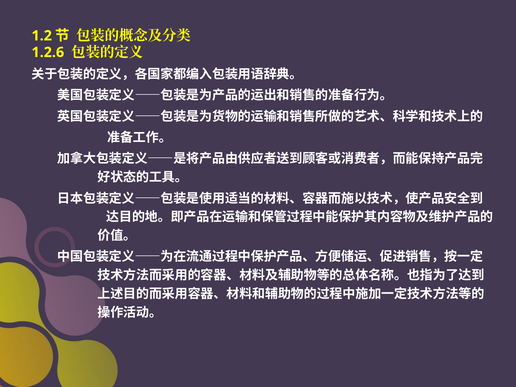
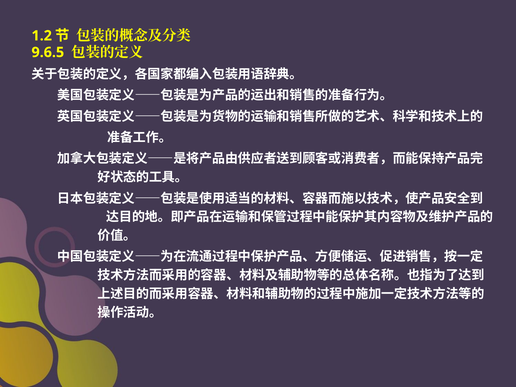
1.2.6: 1.2.6 -> 9.6.5 (48, 52)
